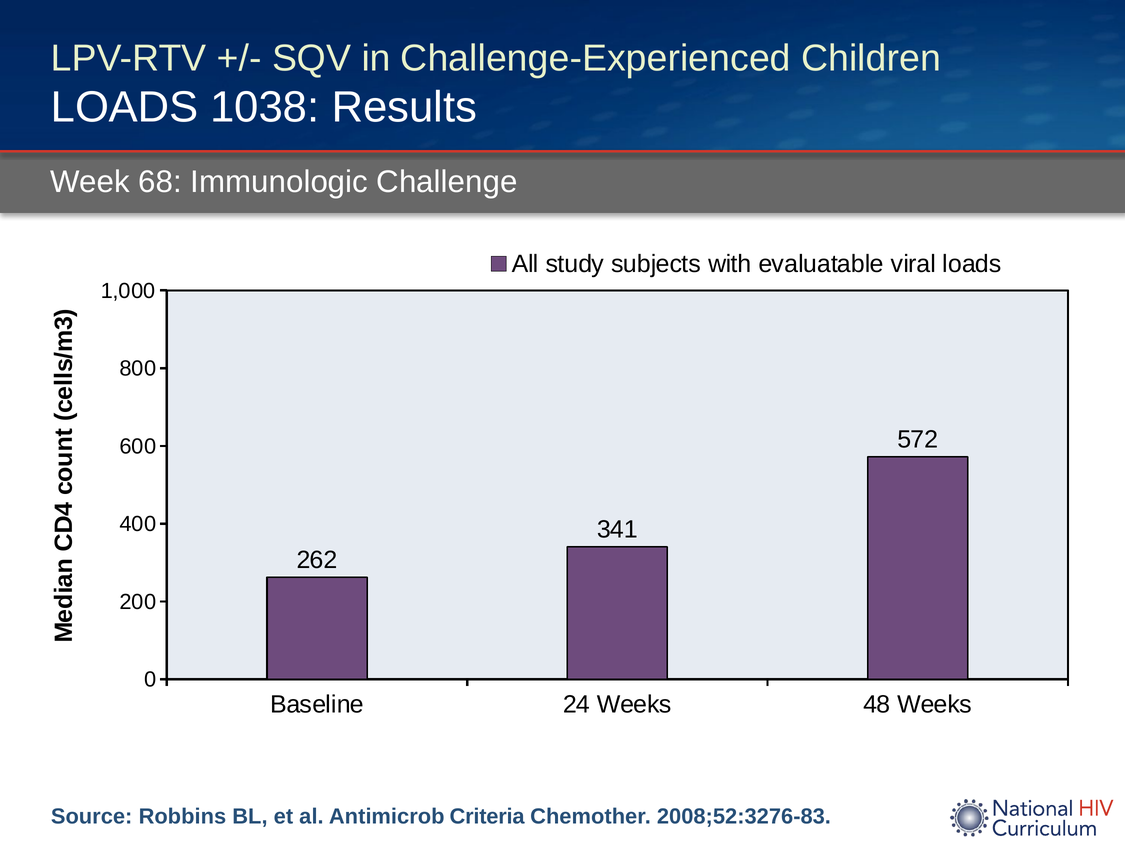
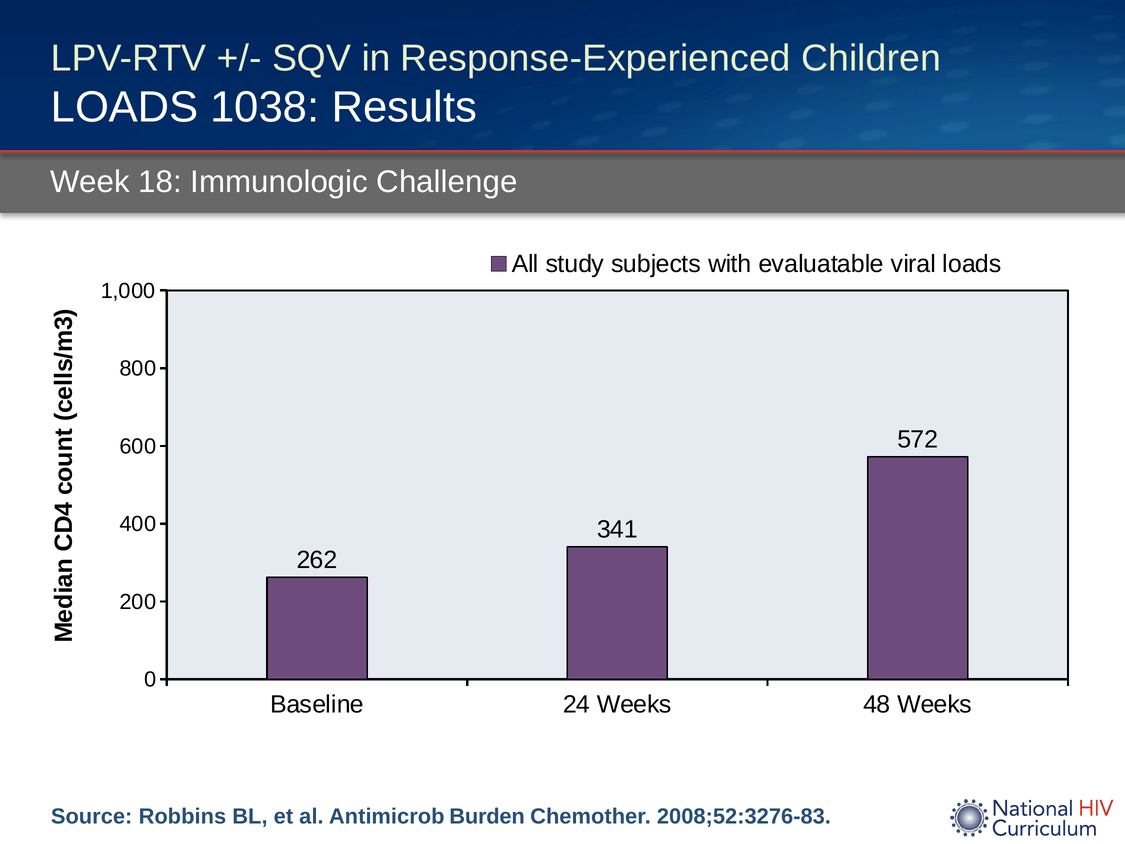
Challenge-Experienced: Challenge-Experienced -> Response-Experienced (596, 58)
68: 68 -> 18 (160, 182)
Criteria: Criteria -> Burden (487, 816)
